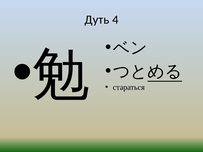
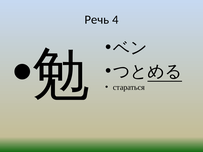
Дуть: Дуть -> Речь (97, 20)
